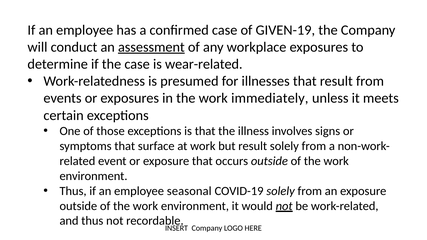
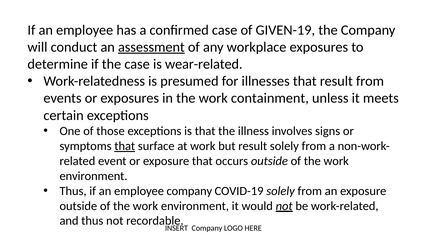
immediately: immediately -> containment (270, 98)
that underline: none -> present (125, 146)
employee seasonal: seasonal -> company (189, 191)
